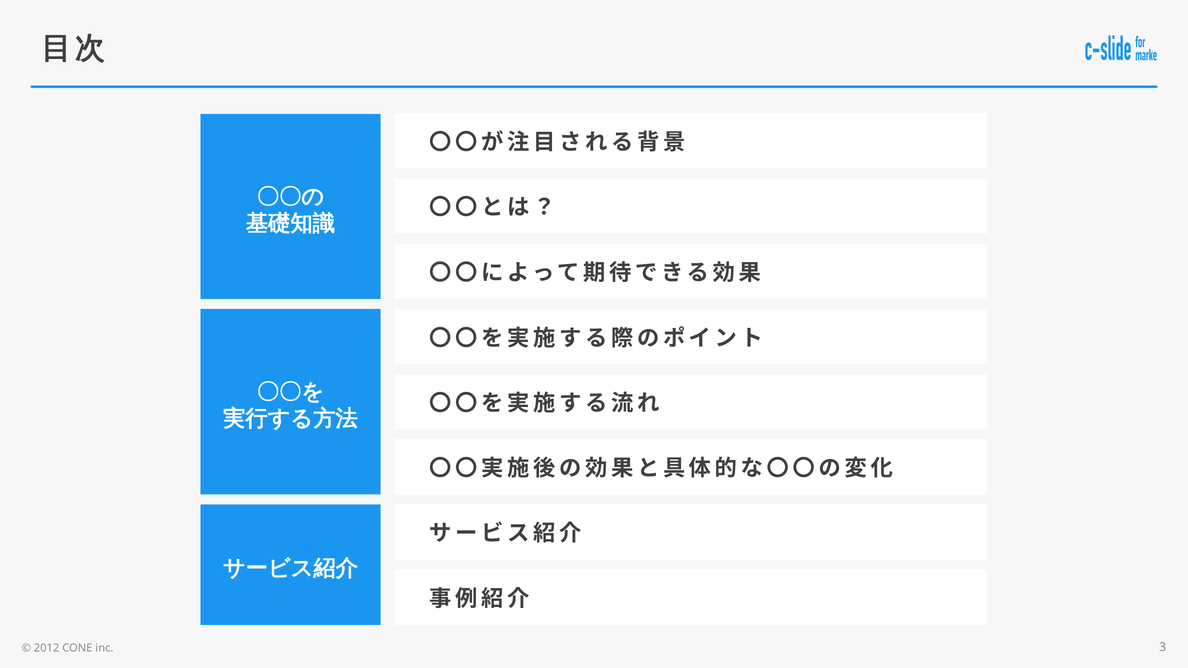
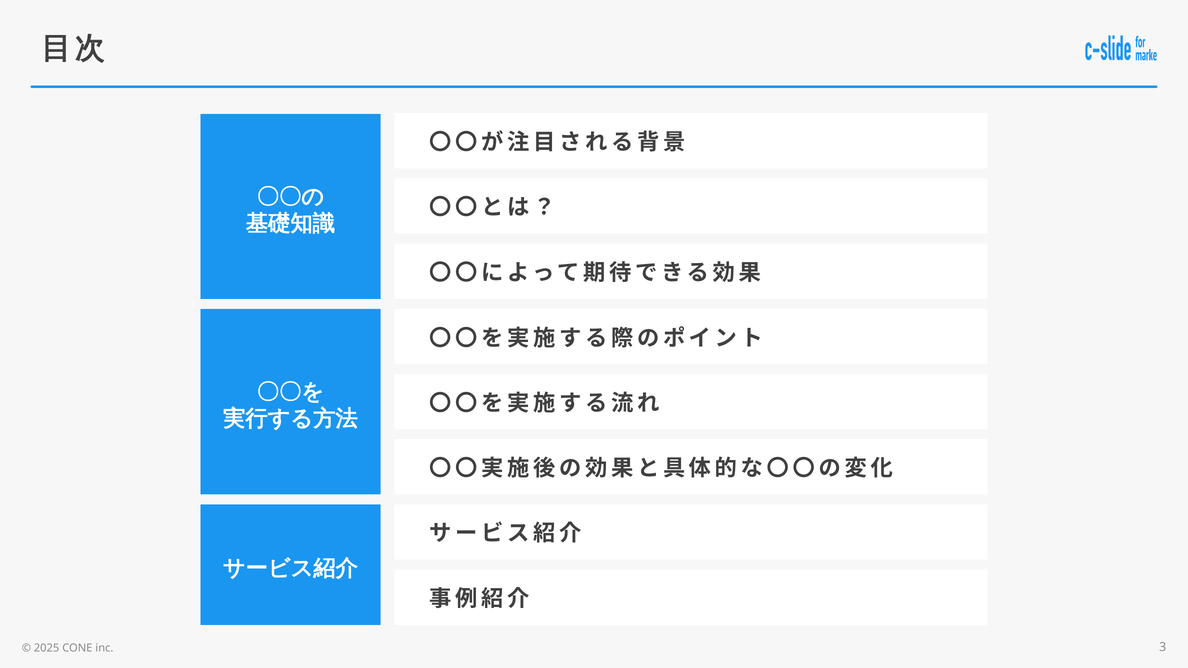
2012: 2012 -> 2025 (47, 648)
